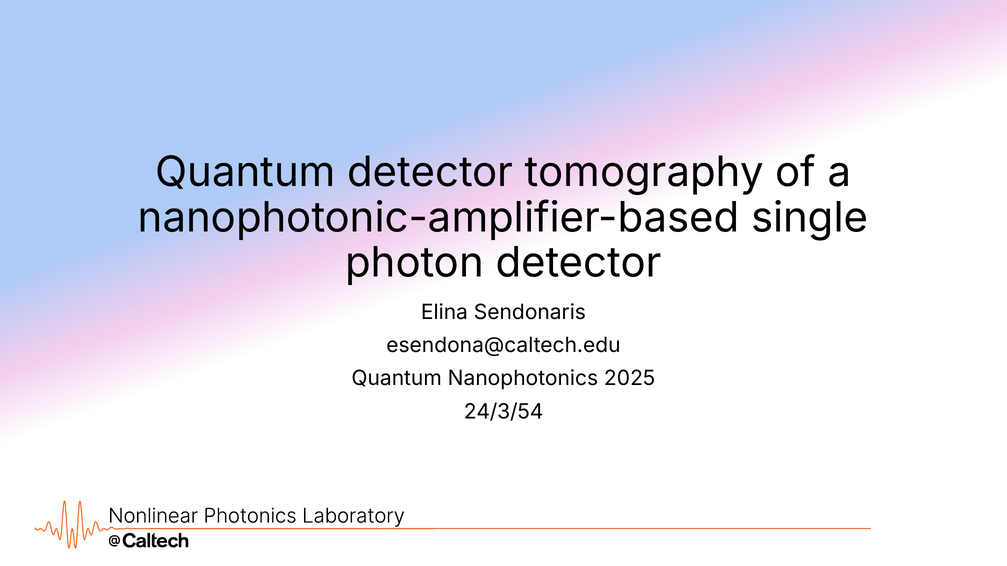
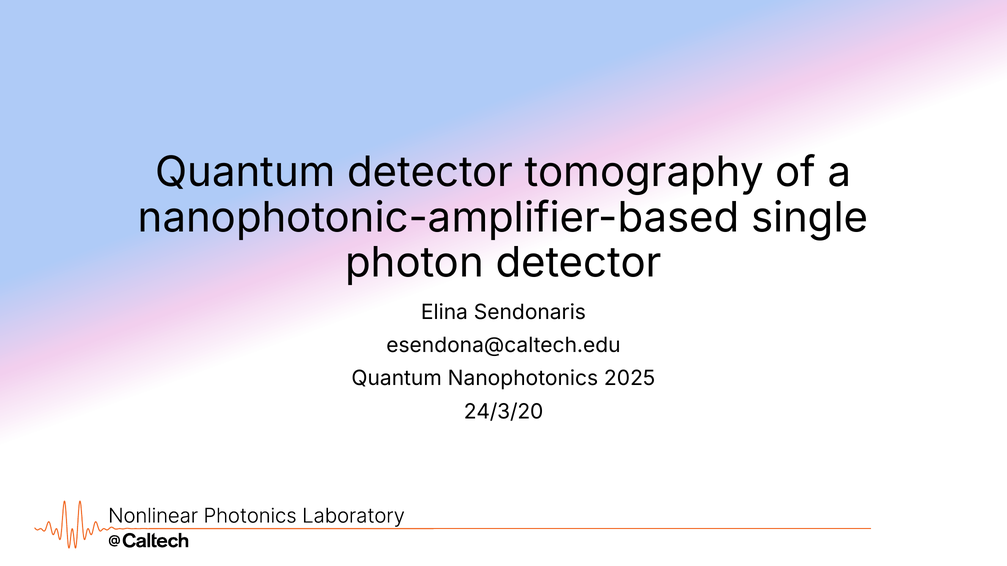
24/3/54: 24/3/54 -> 24/3/20 (504, 412)
